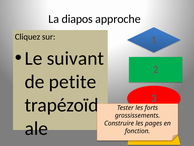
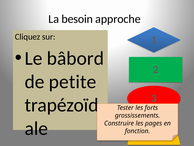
diapos: diapos -> besoin (77, 19)
suivant: suivant -> bâbord (75, 58)
